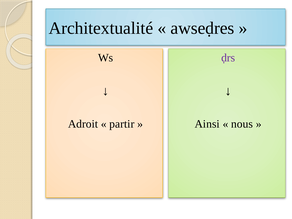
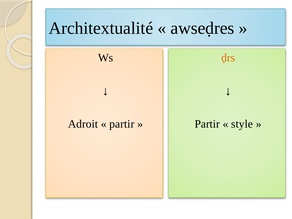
ḍrs colour: purple -> orange (228, 58)
Ainsi: Ainsi -> Partir (207, 124)
nous: nous -> style (242, 124)
